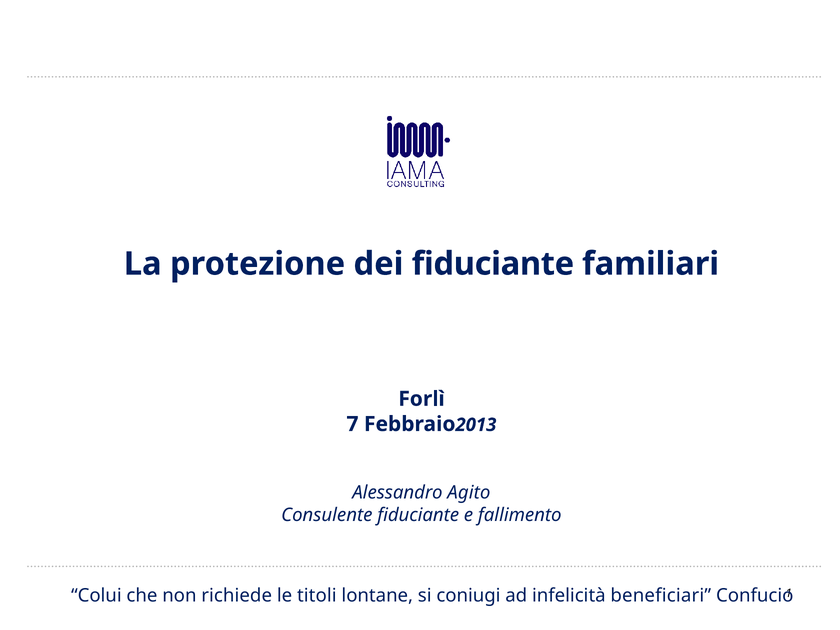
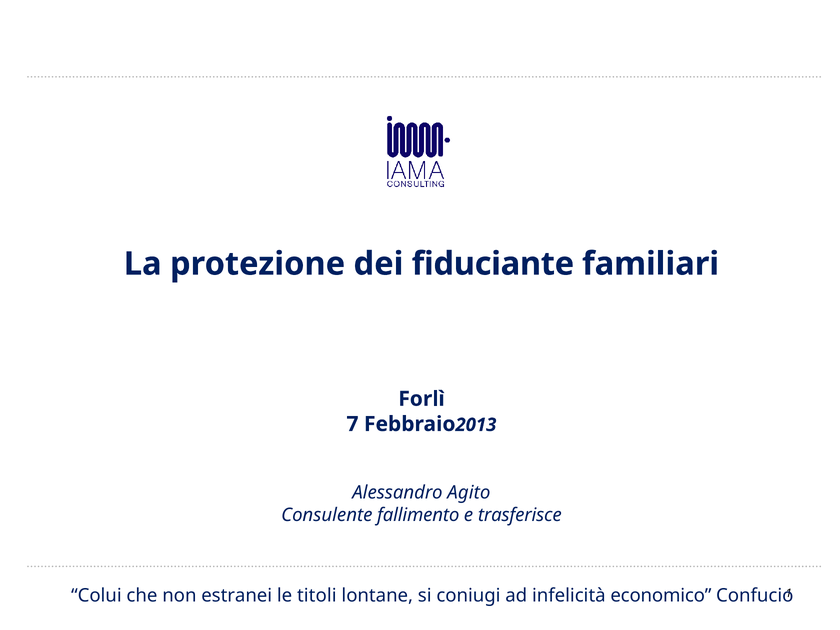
Consulente fiduciante: fiduciante -> fallimento (418, 515)
fallimento: fallimento -> trasferisce (520, 515)
richiede: richiede -> estranei (237, 595)
beneficiari: beneficiari -> economico (661, 595)
